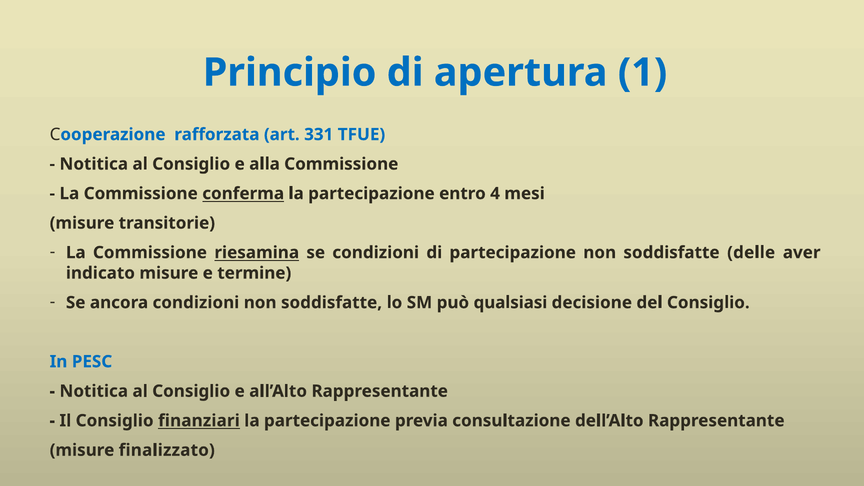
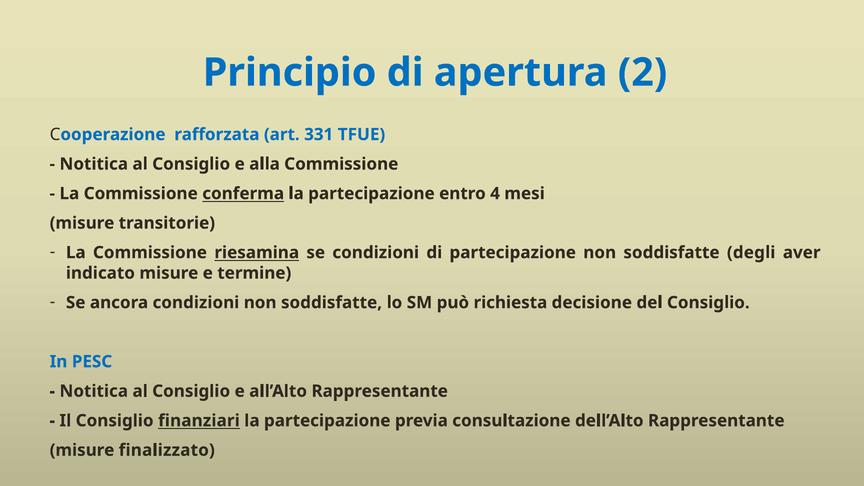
1: 1 -> 2 (643, 73)
delle: delle -> degli (751, 253)
qualsiasi: qualsiasi -> richiesta (510, 303)
